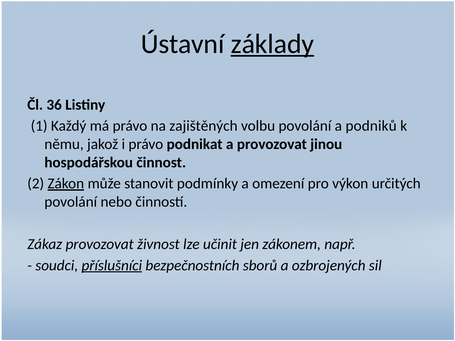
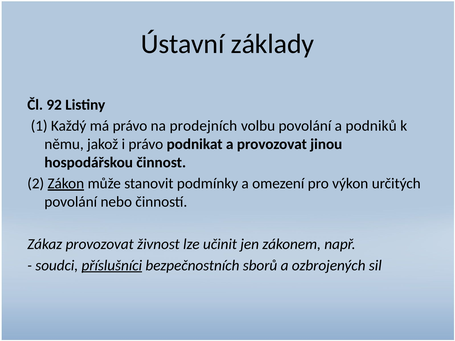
základy underline: present -> none (272, 44)
36: 36 -> 92 (54, 105)
zajištěných: zajištěných -> prodejních (203, 126)
